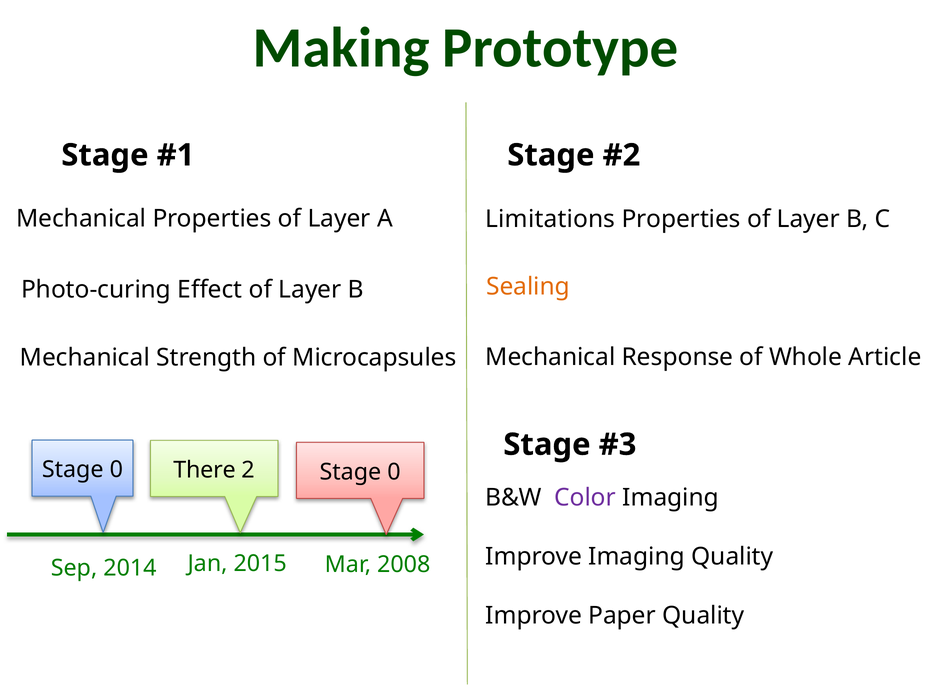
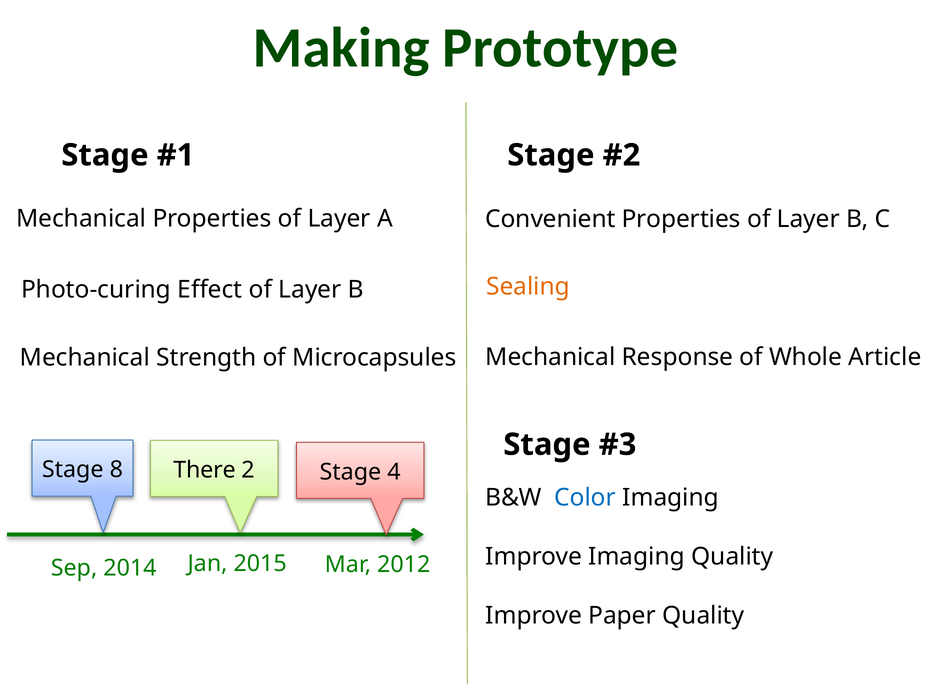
Limitations: Limitations -> Convenient (550, 219)
0: 0 -> 8 (116, 470)
2 Stage 0: 0 -> 4 (394, 472)
Color colour: purple -> blue (585, 498)
2008: 2008 -> 2012 (404, 564)
